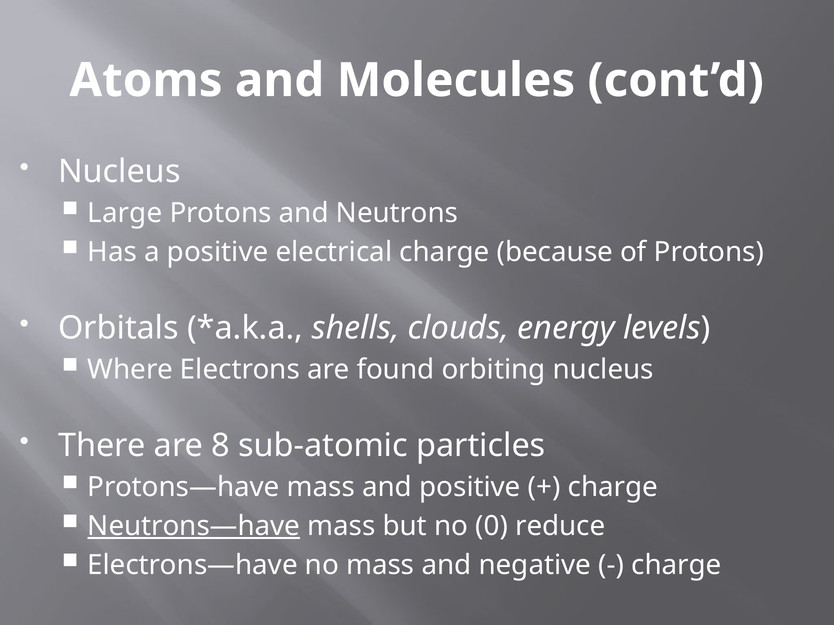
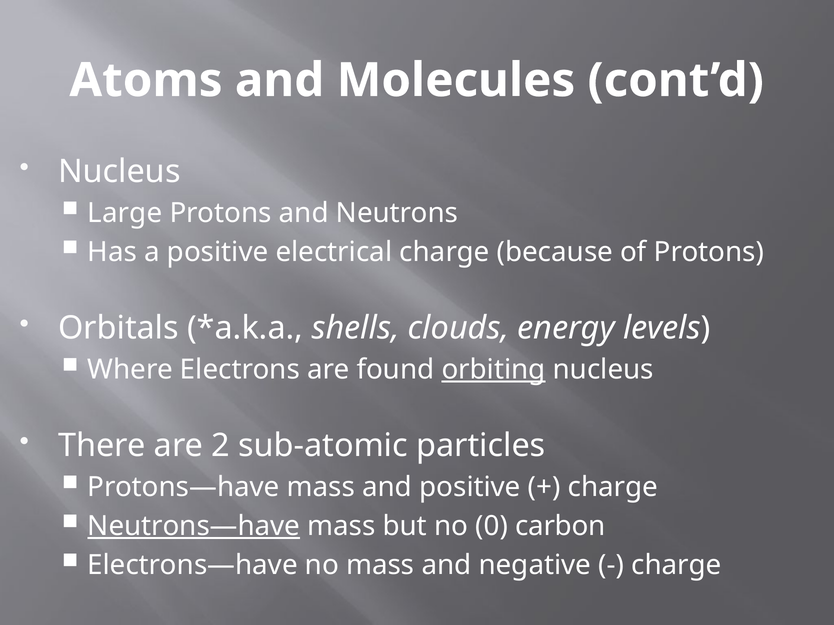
orbiting underline: none -> present (494, 370)
8: 8 -> 2 (221, 446)
reduce: reduce -> carbon (560, 526)
